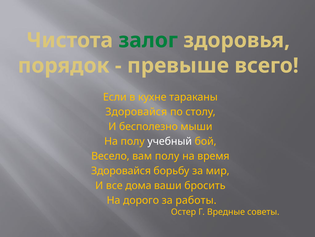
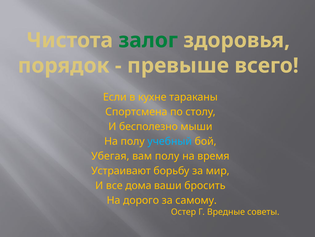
Здоровайся: Здоровайся -> Спортсмена (136, 112)
учебный colour: white -> light blue (170, 141)
Весело: Весело -> Убегая (110, 156)
Здоровайся: Здоровайся -> Устраивают (121, 170)
работы: работы -> самому (196, 200)
